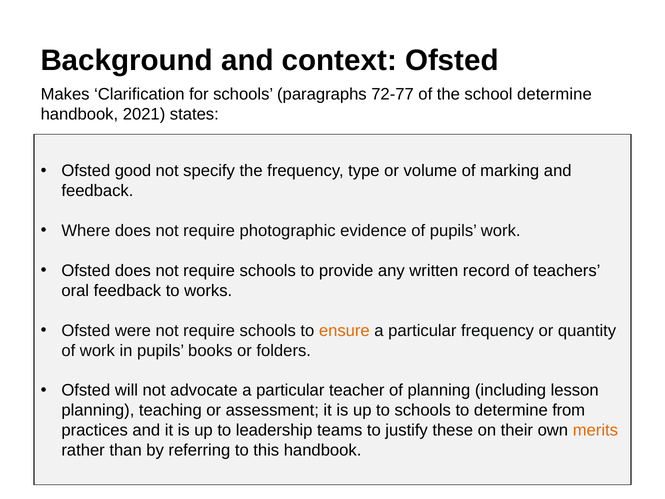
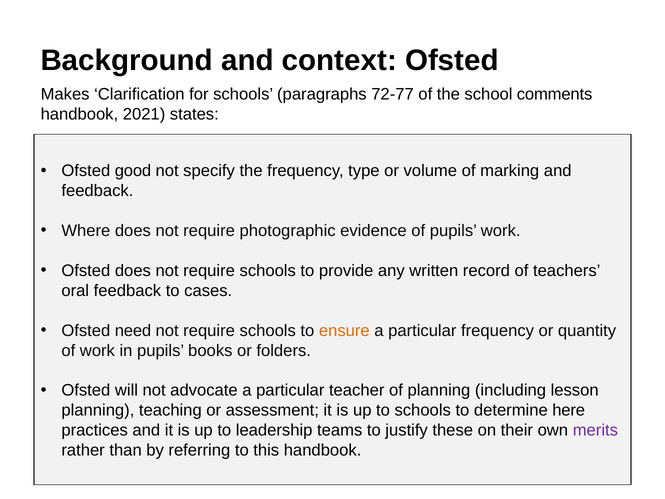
school determine: determine -> comments (555, 94)
works: works -> cases (208, 291)
were: were -> need (133, 330)
from: from -> here (569, 410)
merits colour: orange -> purple (595, 430)
